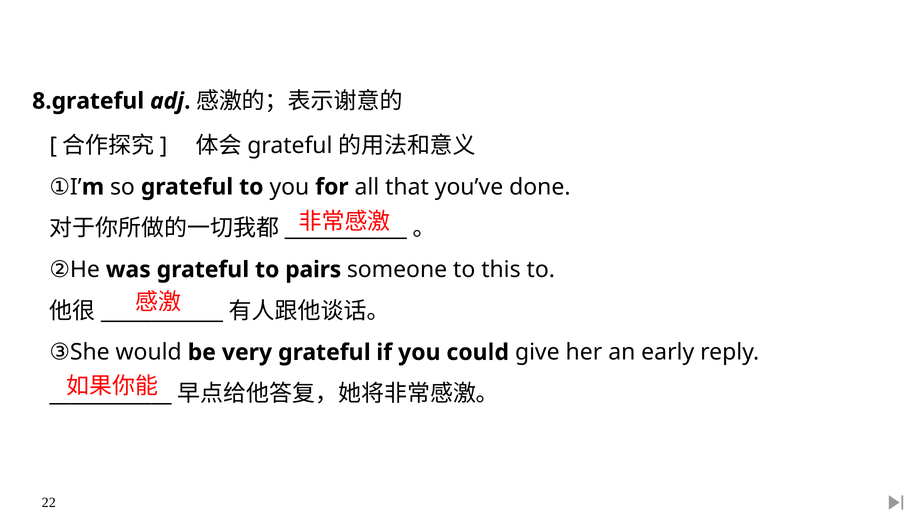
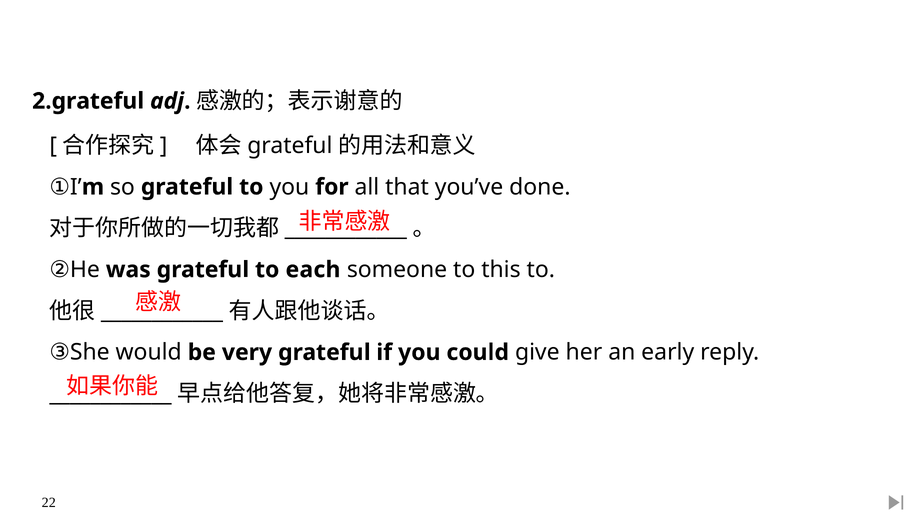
8.grateful: 8.grateful -> 2.grateful (88, 101)
pairs: pairs -> each (313, 270)
